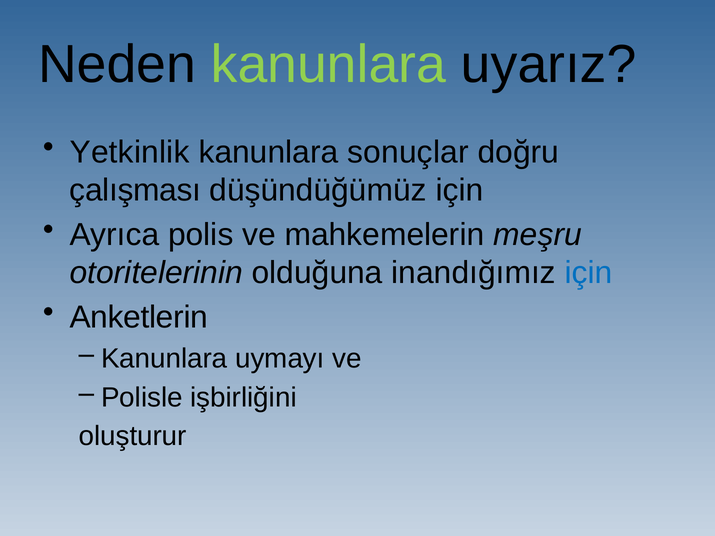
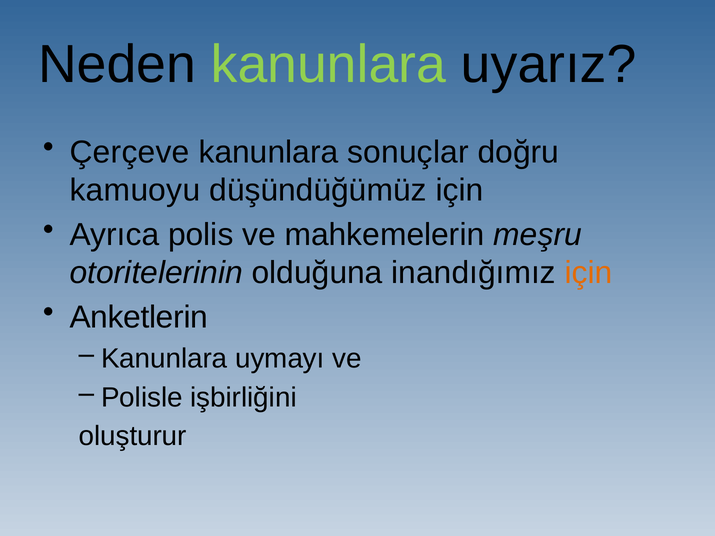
Yetkinlik: Yetkinlik -> Çerçeve (130, 152)
çalışması: çalışması -> kamuoyu (135, 190)
için colour: blue -> orange (588, 273)
